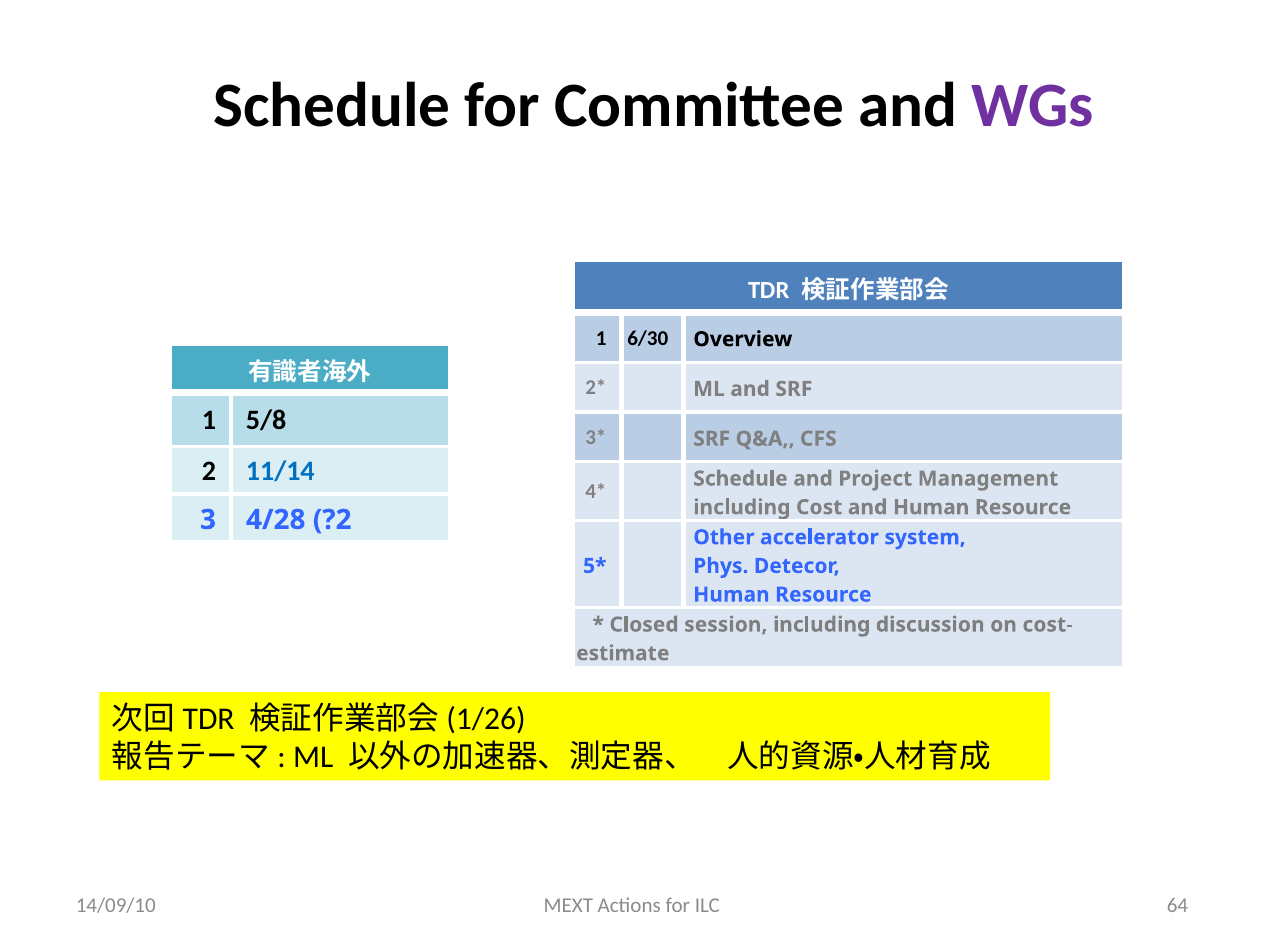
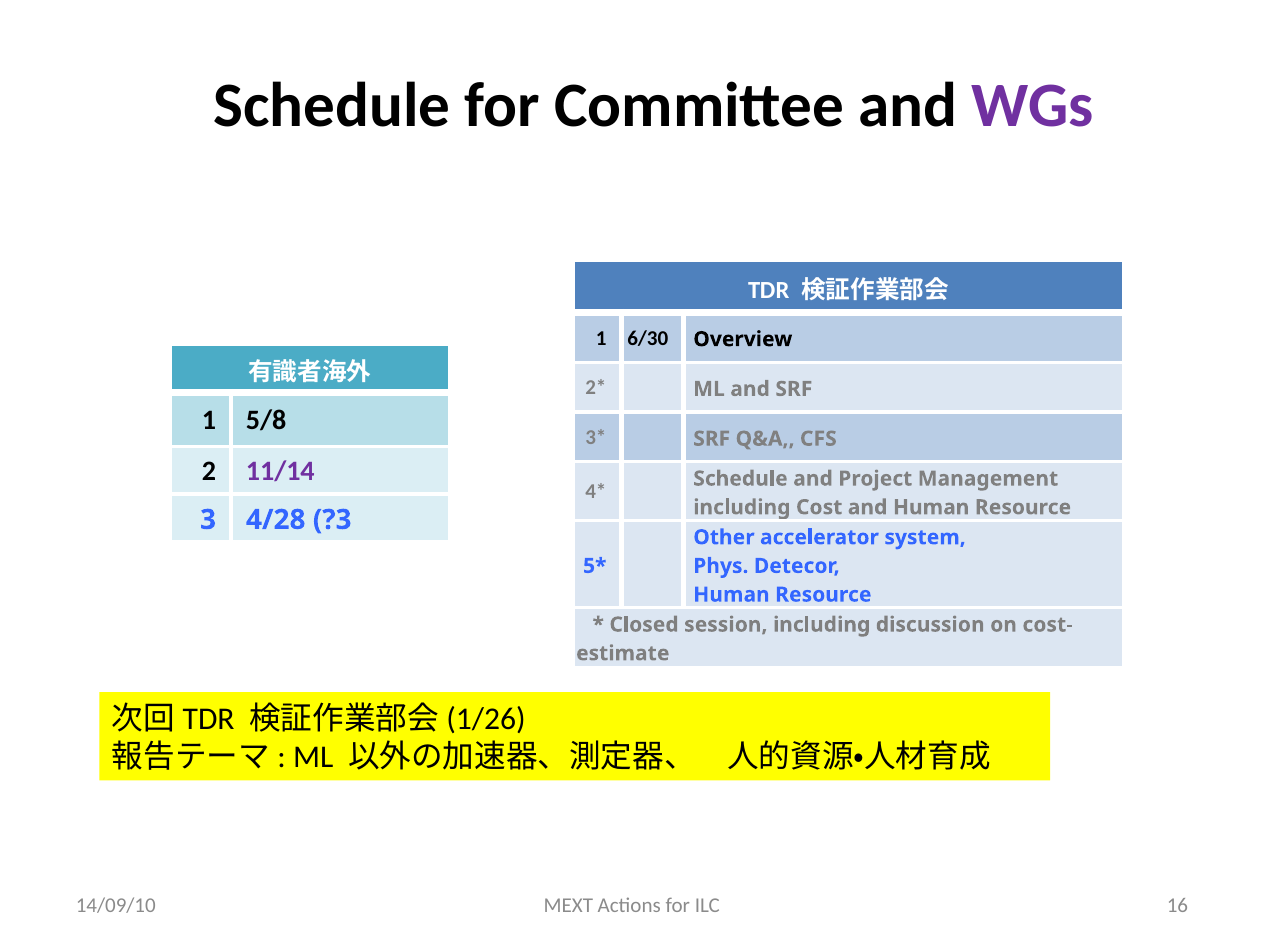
11/14 colour: blue -> purple (280, 471)
?2: ?2 -> ?3 (332, 520)
64: 64 -> 16 (1177, 905)
